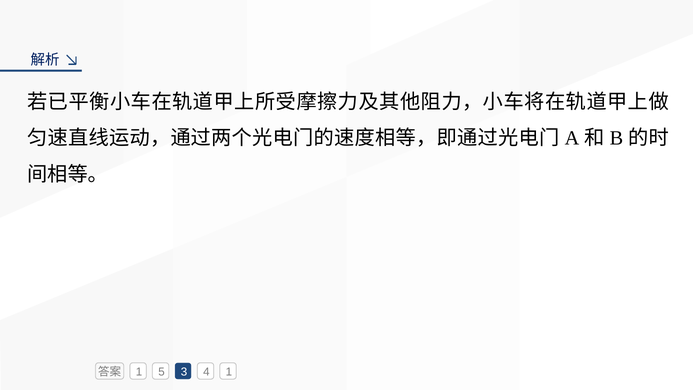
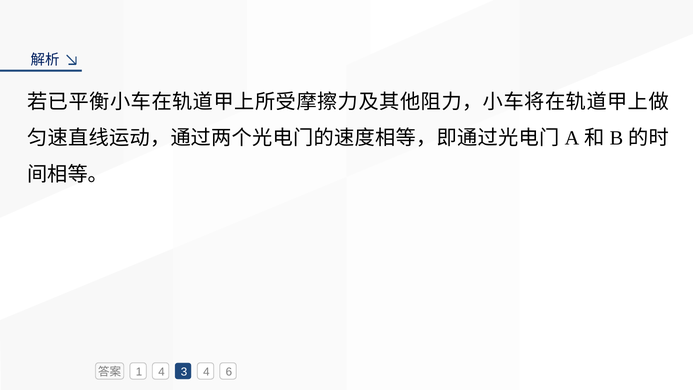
1 5: 5 -> 4 (161, 372)
4 1: 1 -> 6 (229, 372)
